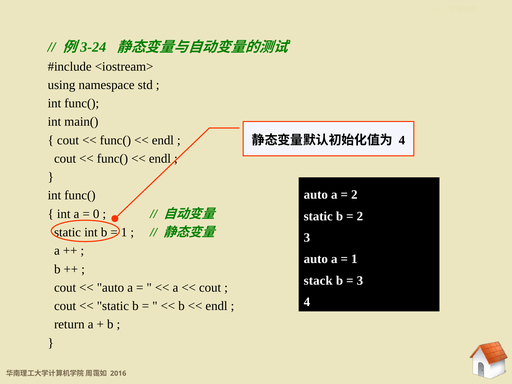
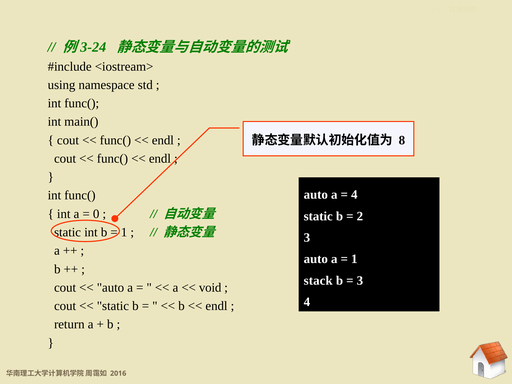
4: 4 -> 8 (402, 140)
2: 2 -> 4 (354, 195)
cout: cout -> void (210, 288)
